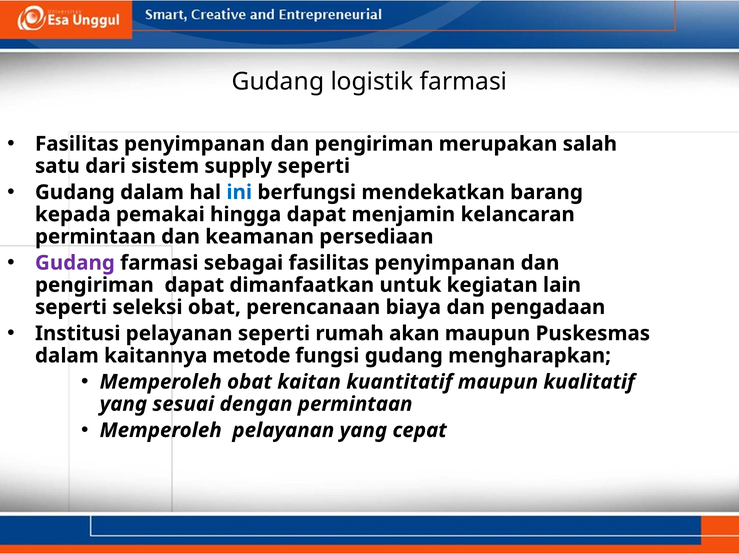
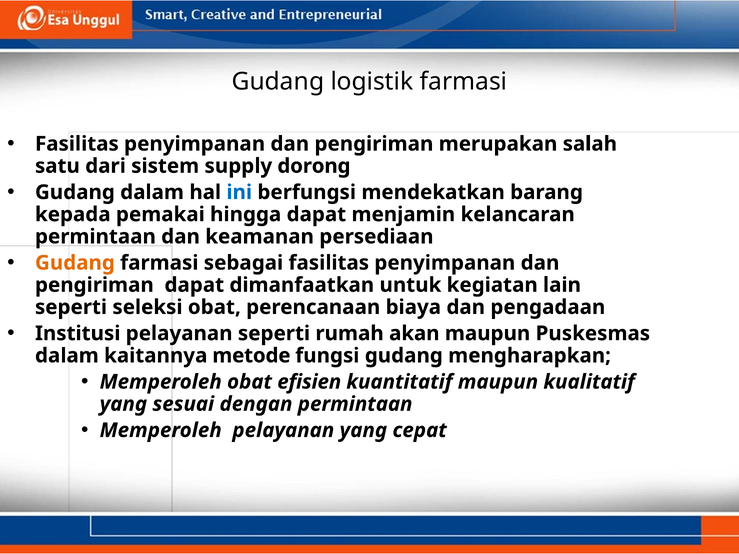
supply seperti: seperti -> dorong (314, 166)
Gudang colour: purple -> orange (75, 263)
kaitan: kaitan -> efisien (309, 382)
